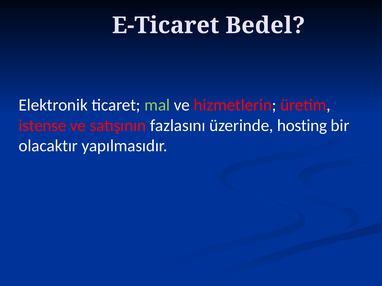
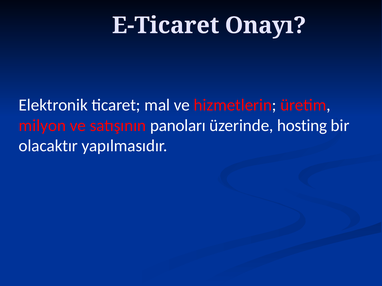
Bedel: Bedel -> Onayı (266, 26)
mal colour: light green -> white (157, 105)
istense: istense -> milyon (42, 126)
fazlasını: fazlasını -> panoları (178, 126)
